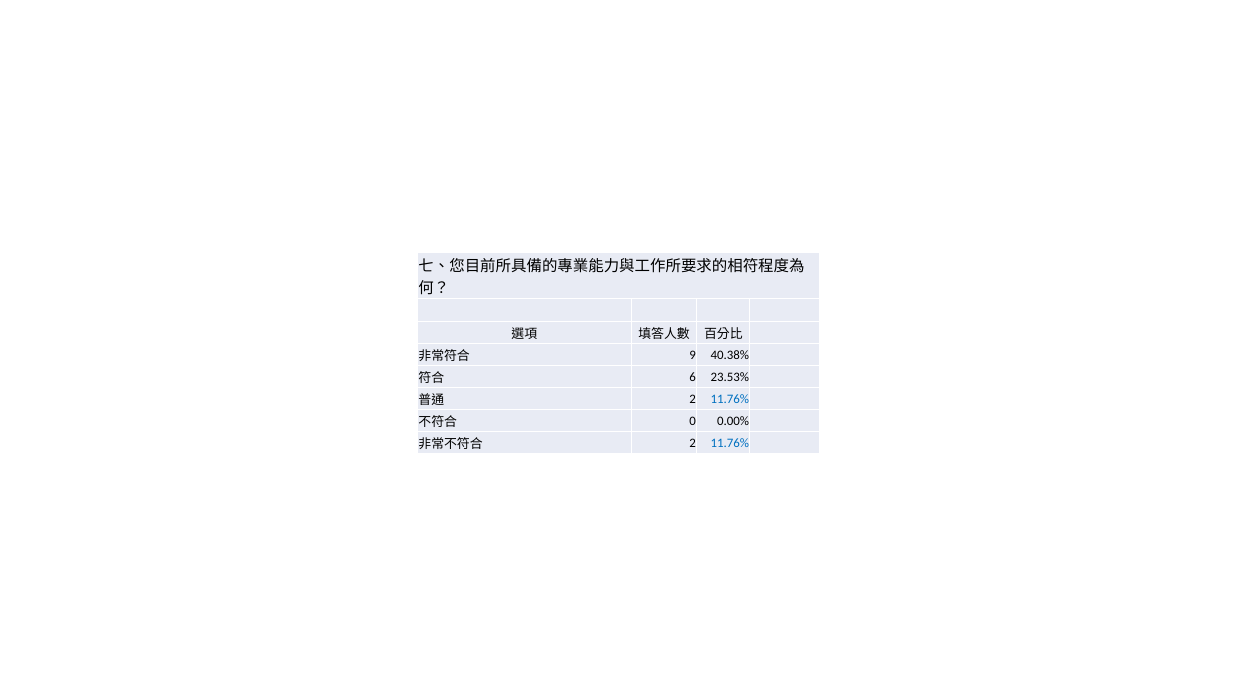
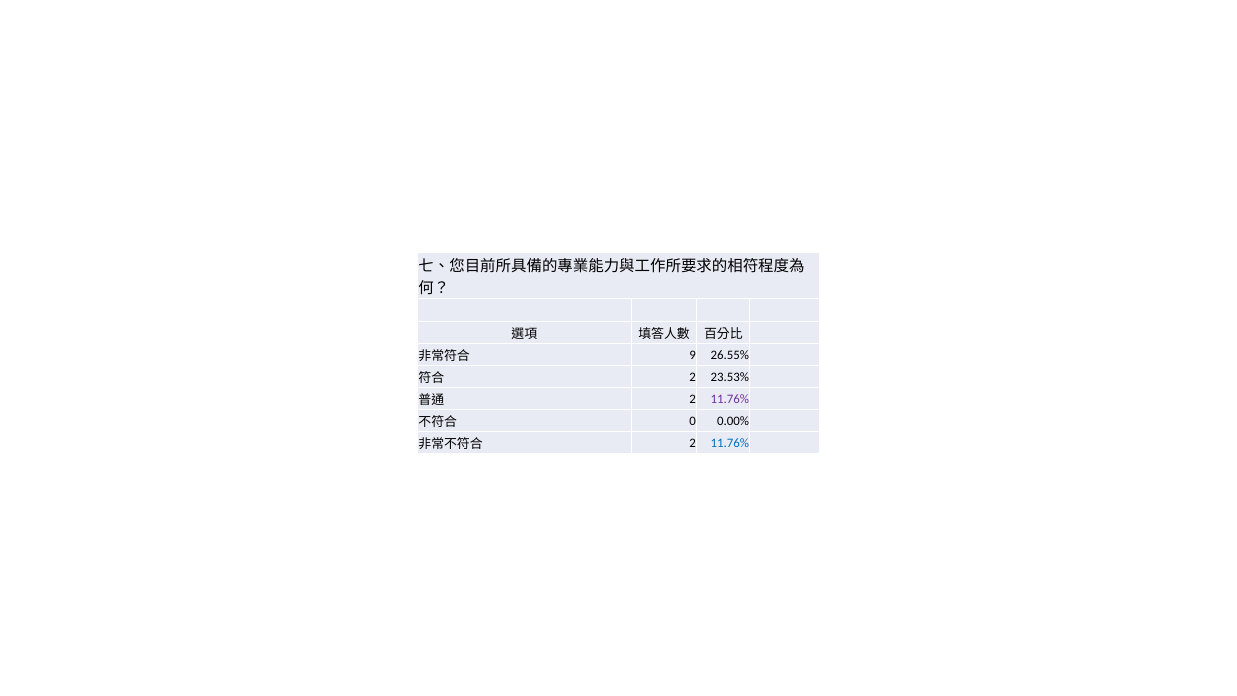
40.38%: 40.38% -> 26.55% (730, 355)
6: 6 -> 2 (693, 377)
11.76% colour: blue -> purple (730, 399)
